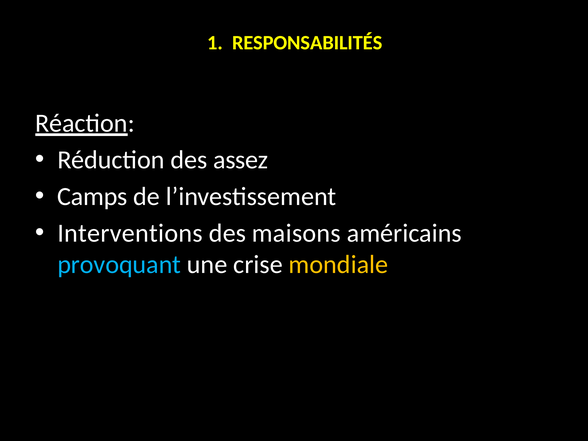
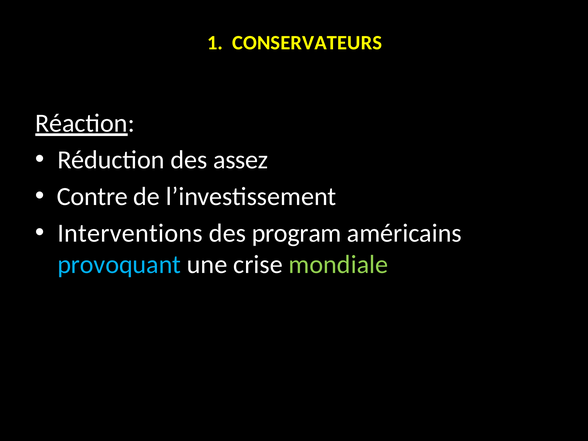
RESPONSABILITÉS: RESPONSABILITÉS -> CONSERVATEURS (307, 43)
Camps: Camps -> Contre (92, 197)
maisons: maisons -> program (297, 233)
mondiale colour: yellow -> light green (338, 265)
